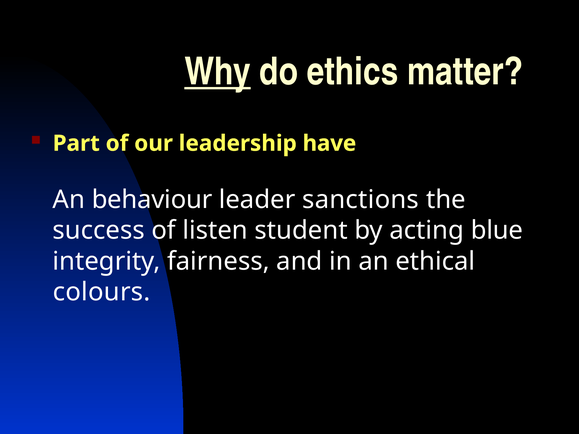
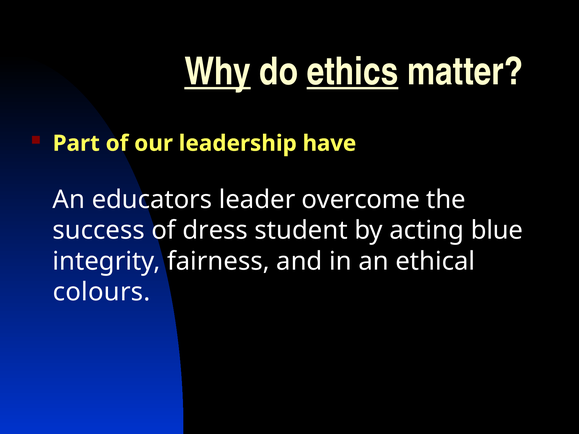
ethics underline: none -> present (353, 72)
behaviour: behaviour -> educators (152, 200)
sanctions: sanctions -> overcome (361, 200)
listen: listen -> dress (215, 231)
